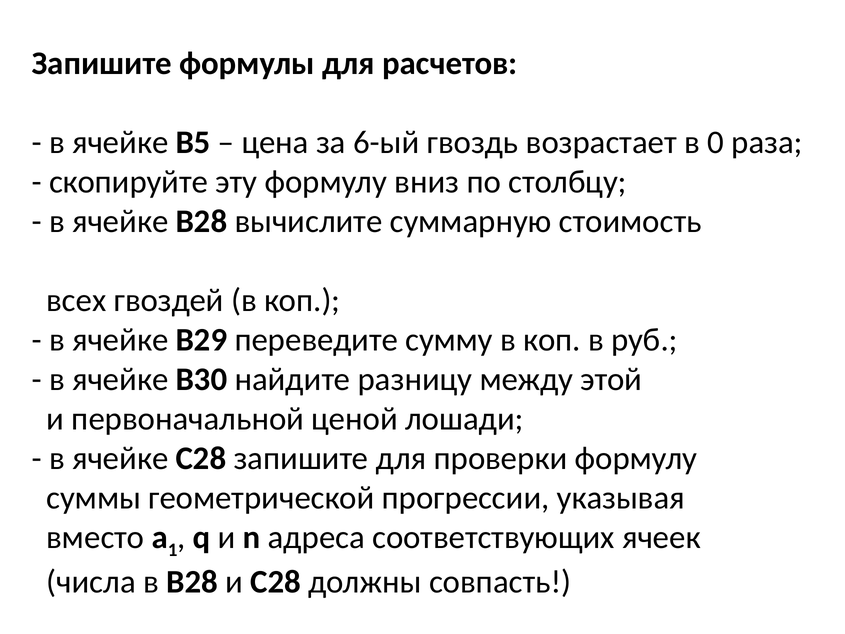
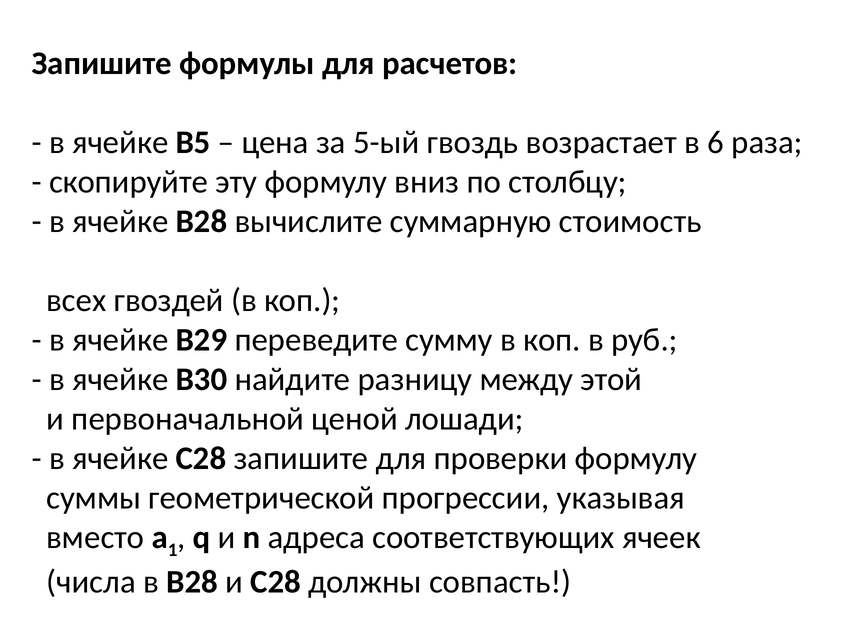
6-ый: 6-ый -> 5-ый (386, 142)
0: 0 -> 6 (716, 142)
